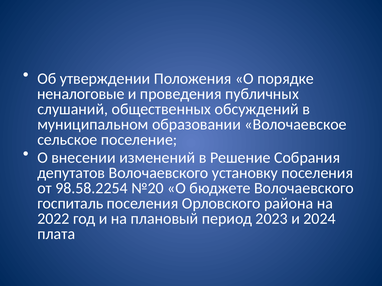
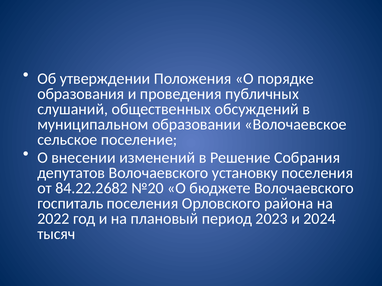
неналоговые: неналоговые -> образования (81, 94)
98.58.2254: 98.58.2254 -> 84.22.2682 (91, 188)
плата: плата -> тысяч (56, 234)
